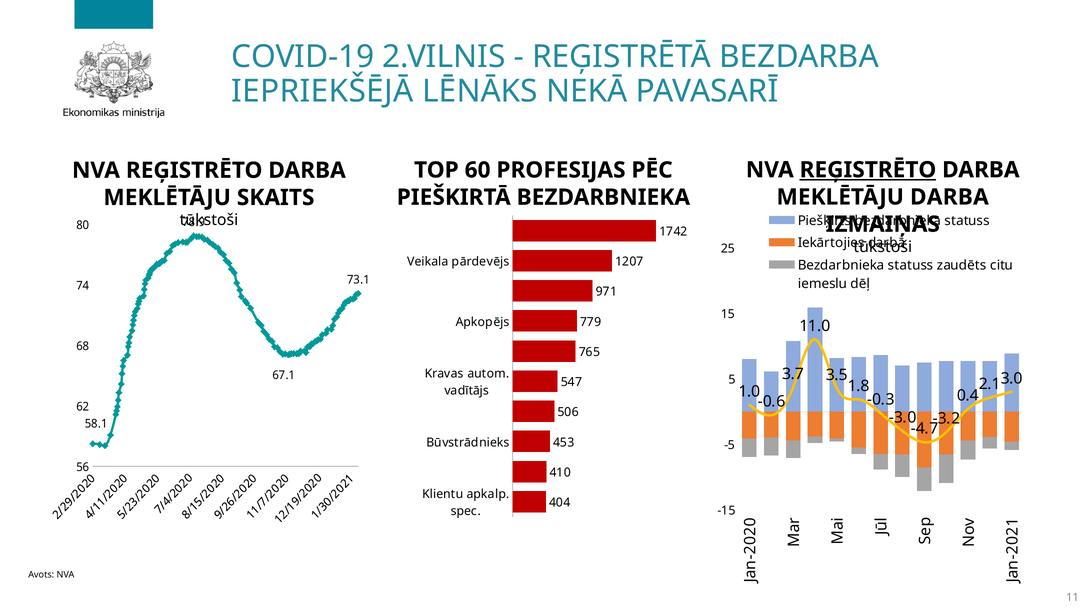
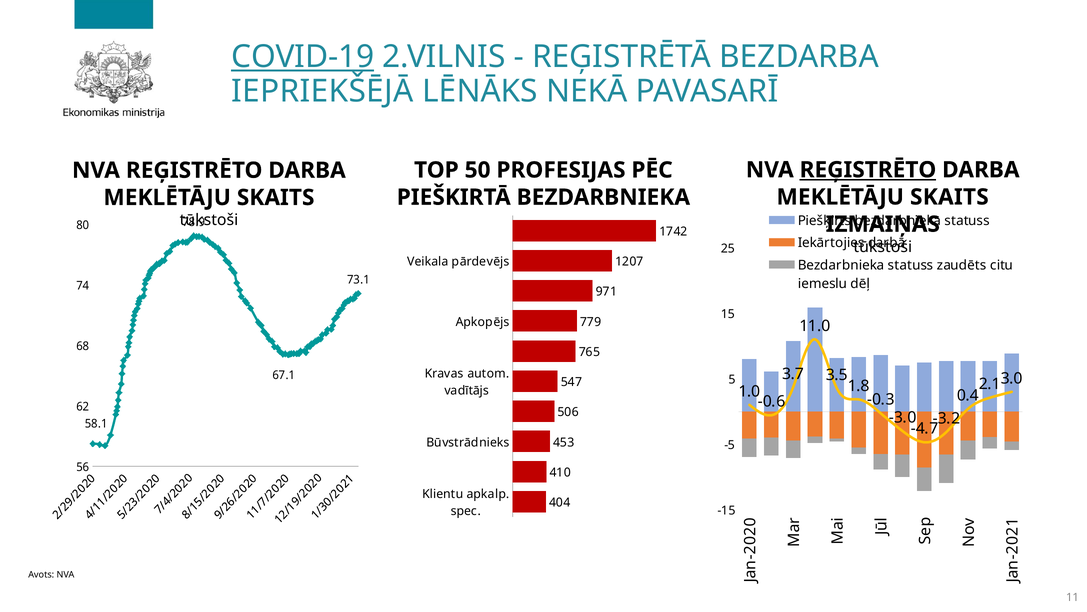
COVID-19 underline: none -> present (303, 57)
60: 60 -> 50 (478, 170)
DARBA: DARBA -> SKAITS (949, 197)
